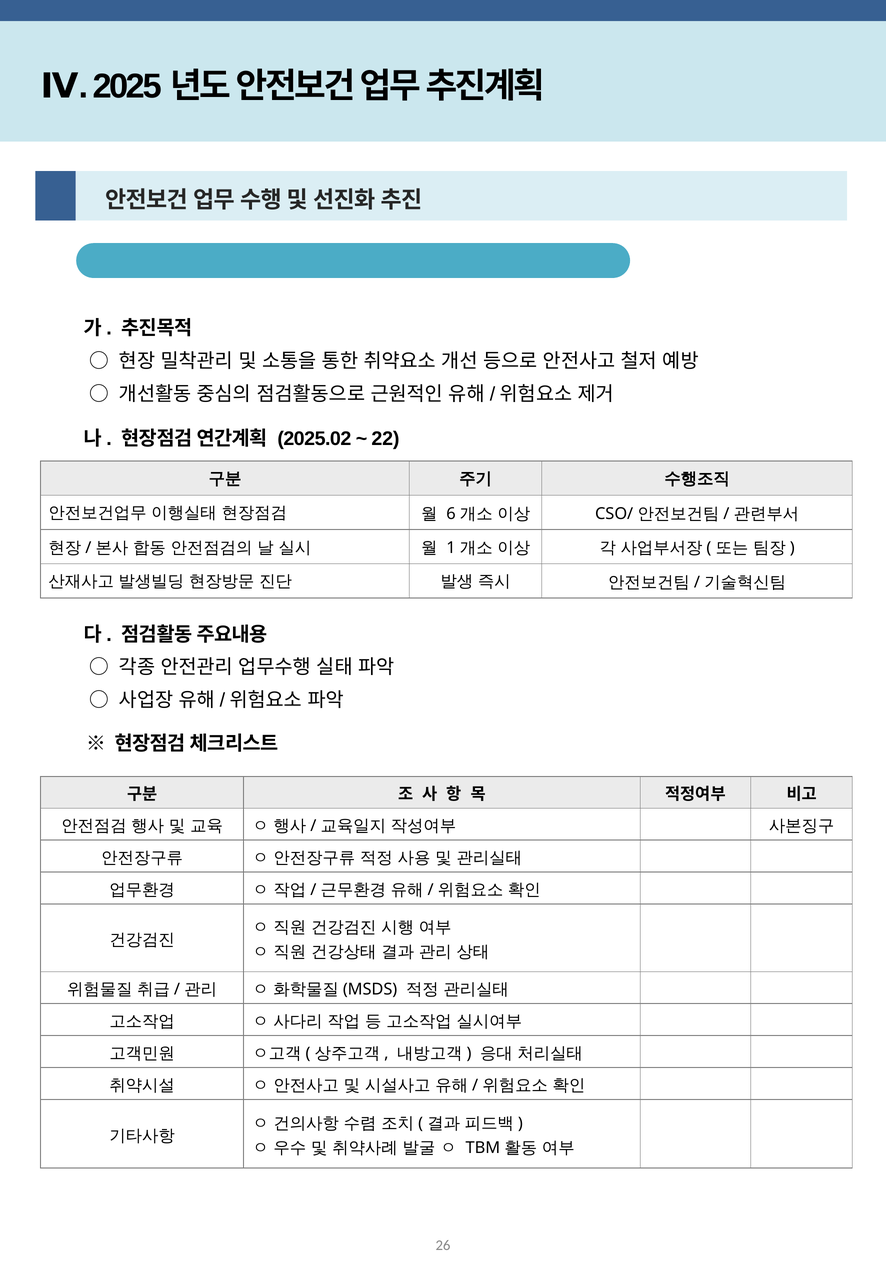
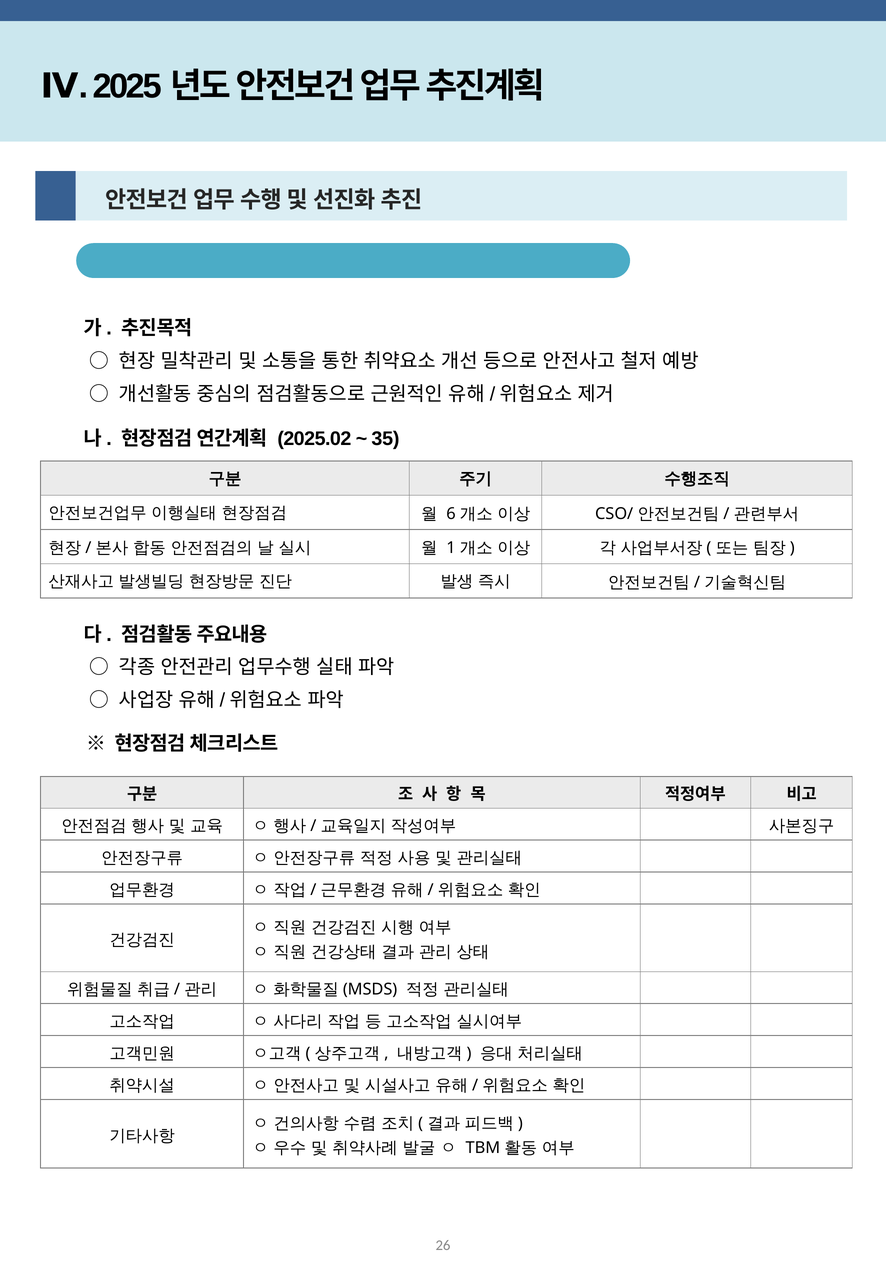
22: 22 -> 35 (385, 439)
